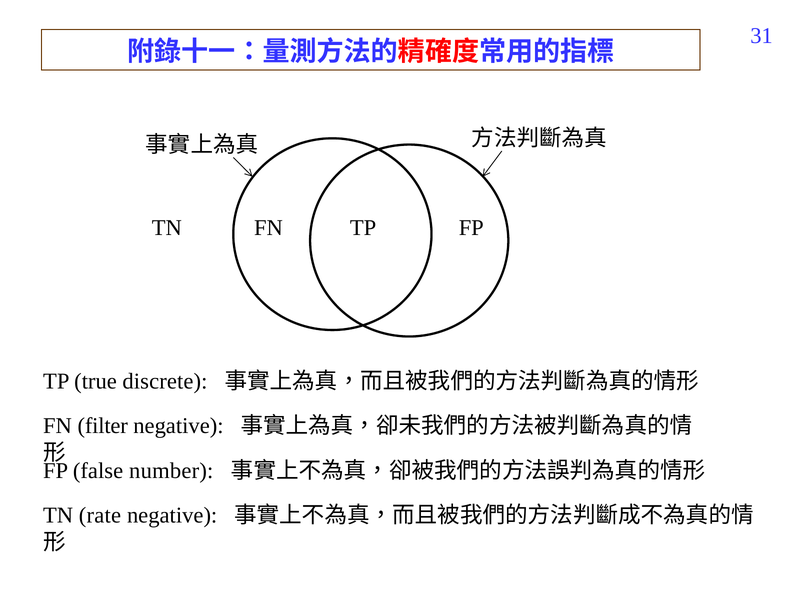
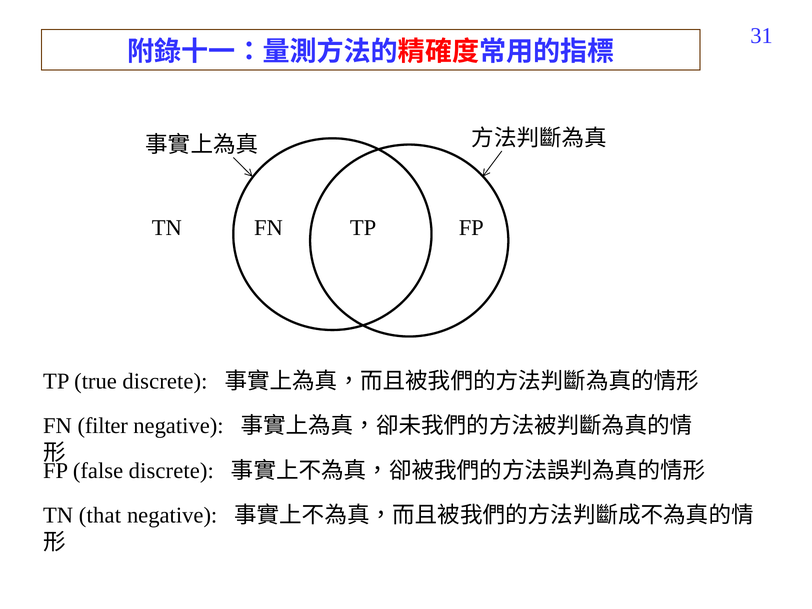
false number: number -> discrete (171, 471)
rate: rate -> that (100, 515)
